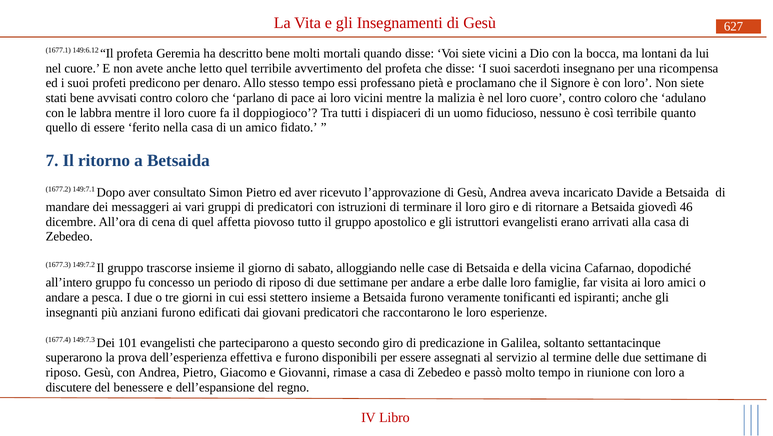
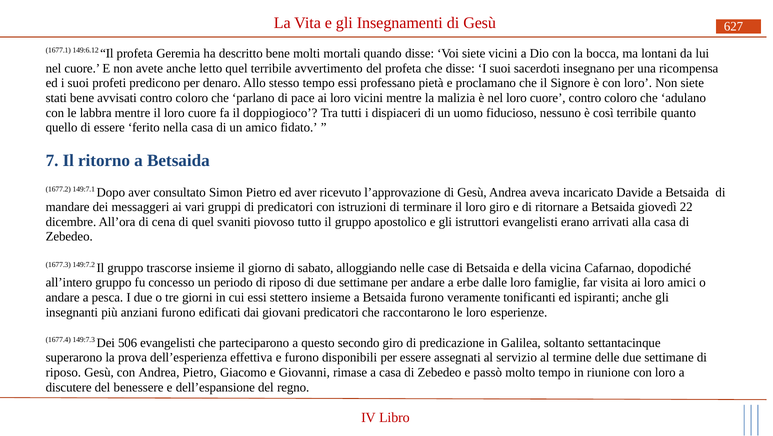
46: 46 -> 22 (686, 207)
affetta: affetta -> svaniti (234, 221)
101: 101 -> 506 (128, 342)
